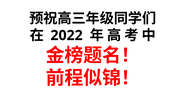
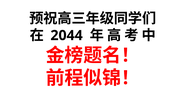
2022: 2022 -> 2044 (67, 35)
